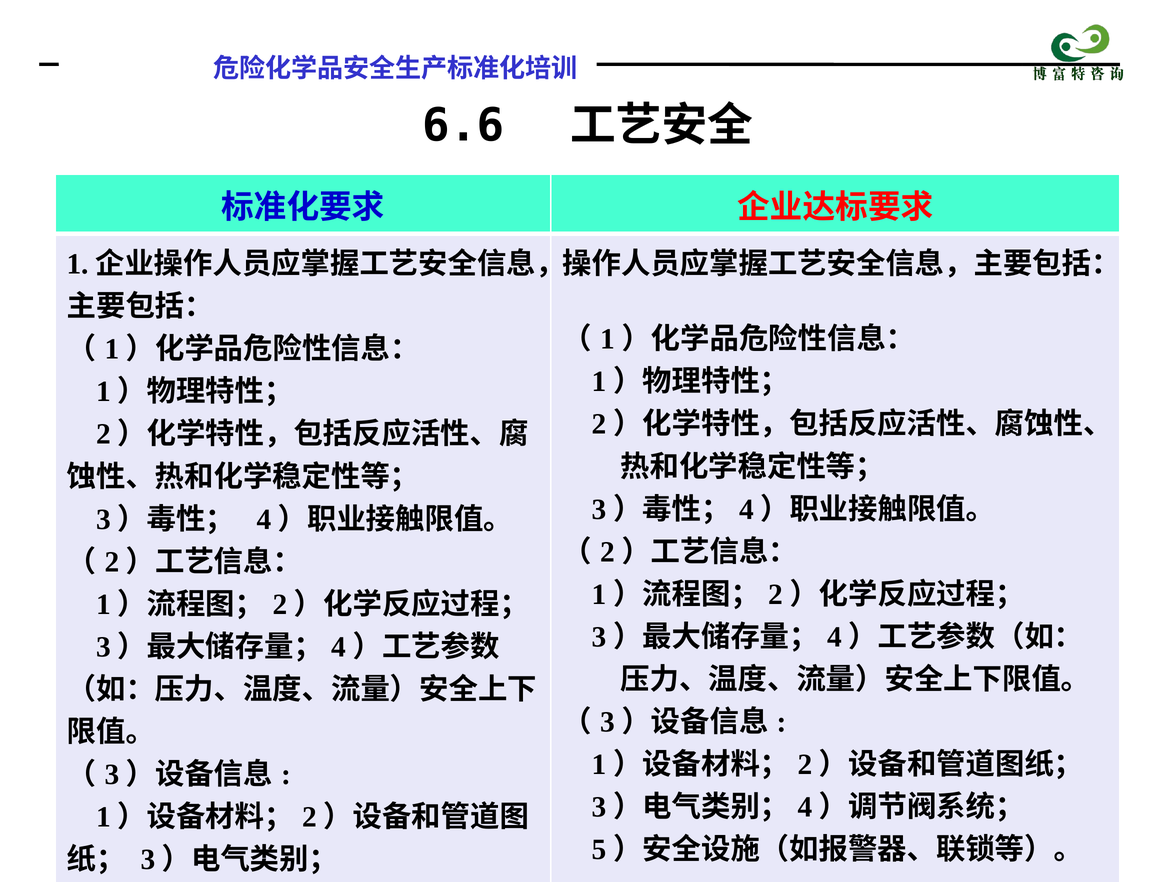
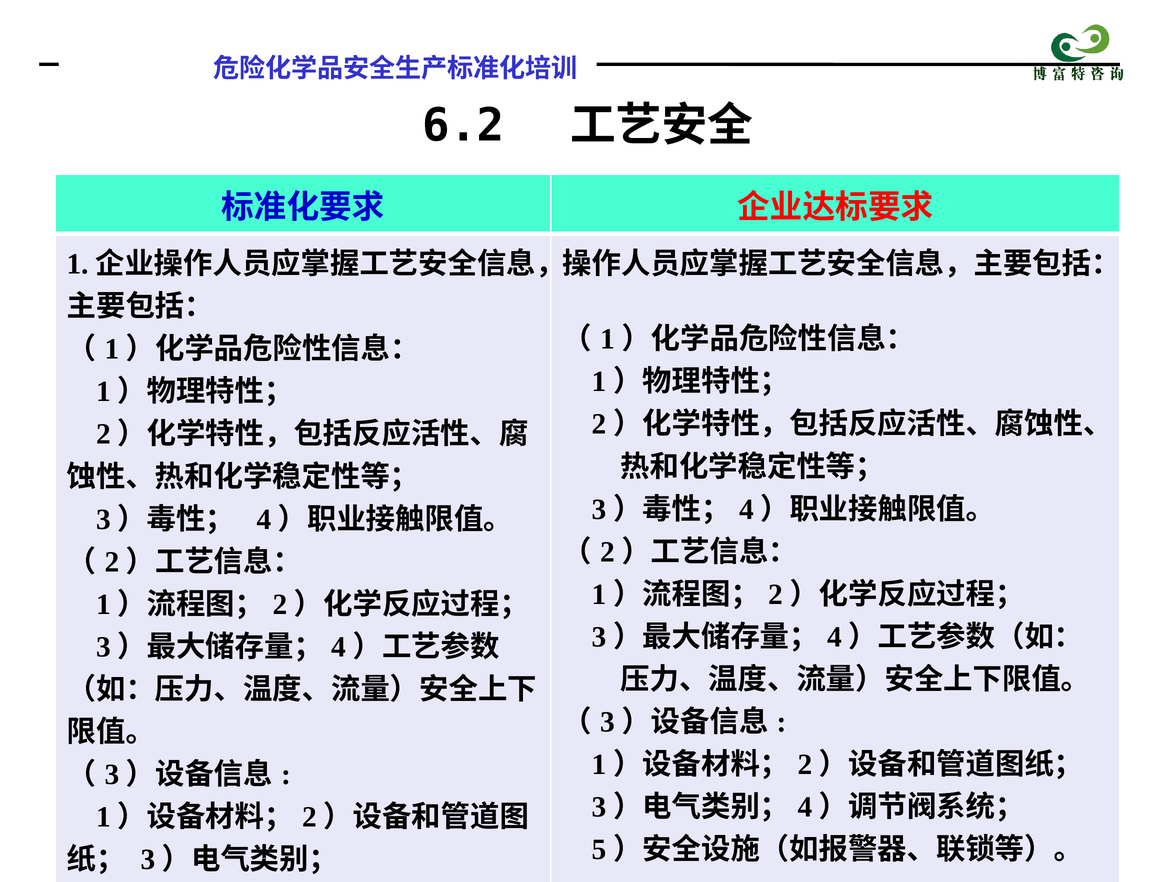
6.6: 6.6 -> 6.2 (463, 125)
